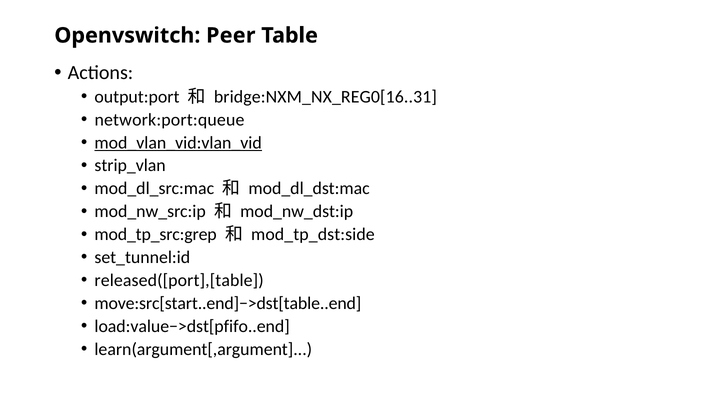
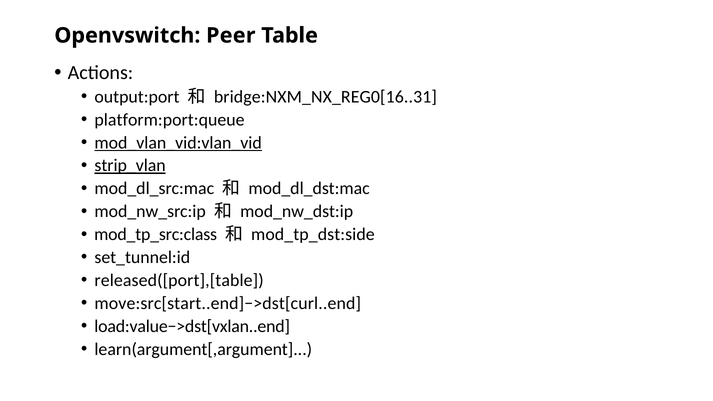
network:port:queue: network:port:queue -> platform:port:queue (170, 120)
strip_vlan underline: none -> present (130, 166)
mod_tp_src:grep: mod_tp_src:grep -> mod_tp_src:class (156, 234)
move:src[start..end]−>dst[table..end: move:src[start..end]−>dst[table..end -> move:src[start..end]−>dst[curl..end (228, 303)
load:value−>dst[pfifo..end: load:value−>dst[pfifo..end -> load:value−>dst[vxlan..end (192, 326)
